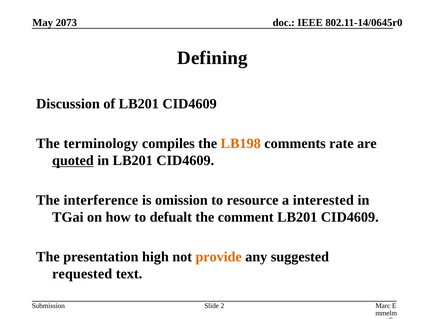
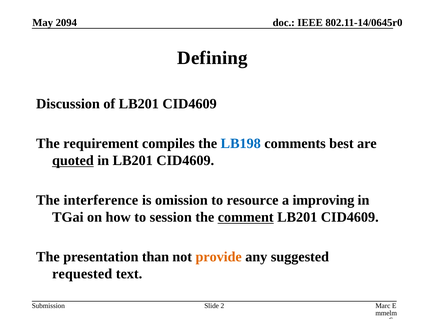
2073: 2073 -> 2094 (66, 23)
terminology: terminology -> requirement (101, 143)
LB198 colour: orange -> blue (241, 143)
rate: rate -> best (341, 143)
interested: interested -> improving (323, 200)
defualt: defualt -> session (171, 217)
comment underline: none -> present (246, 217)
high: high -> than (156, 257)
